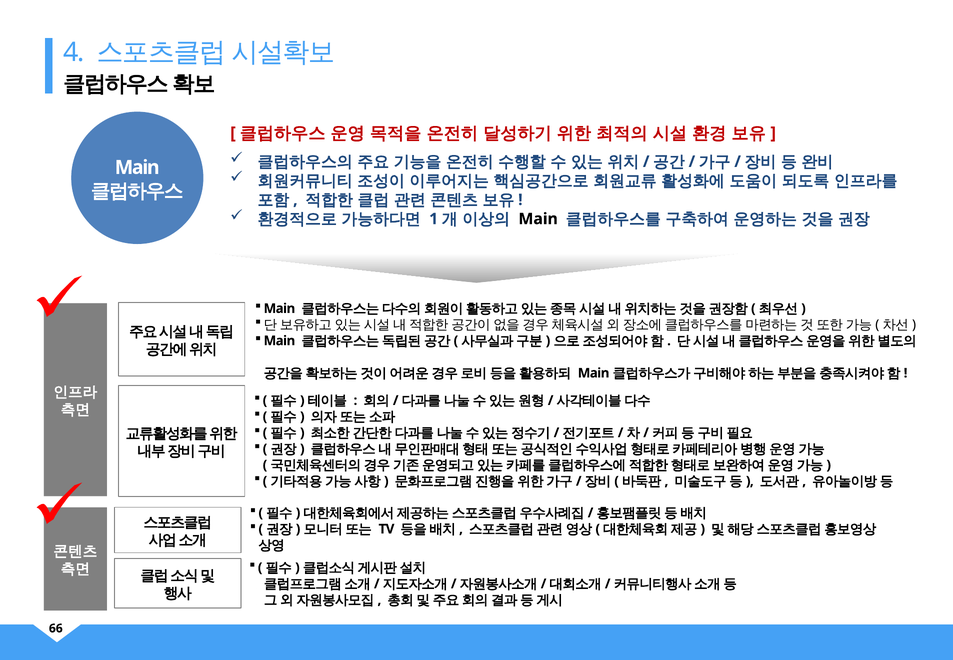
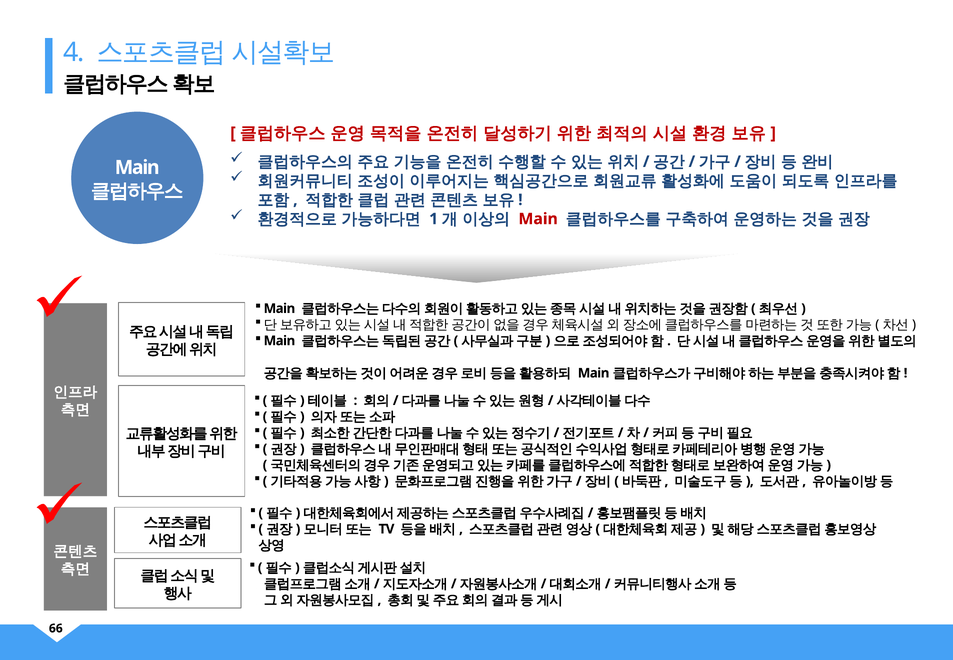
Main colour: black -> red (538, 219)
